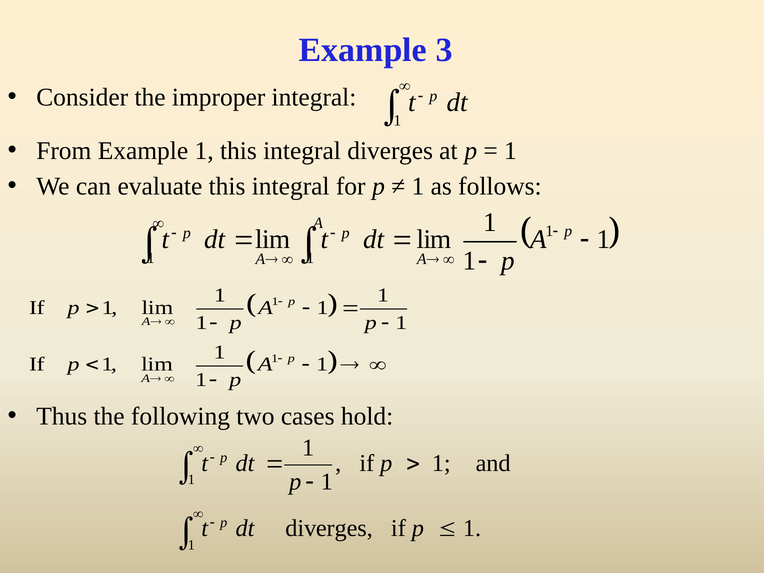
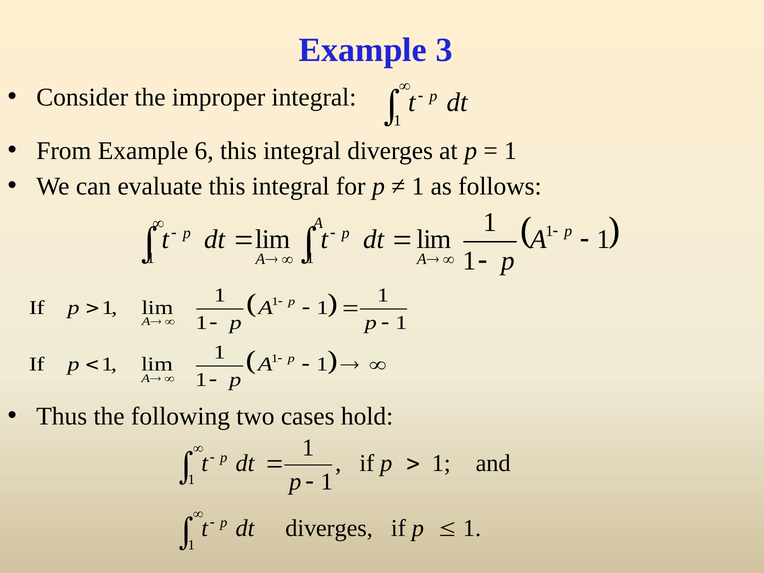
Example 1: 1 -> 6 (204, 151)
